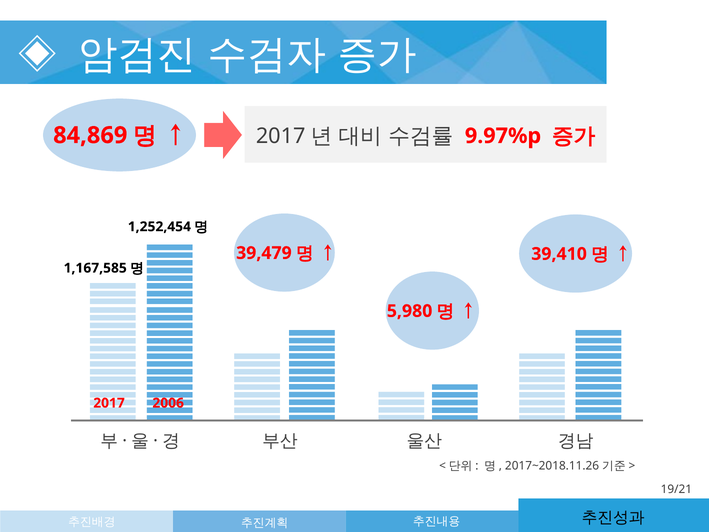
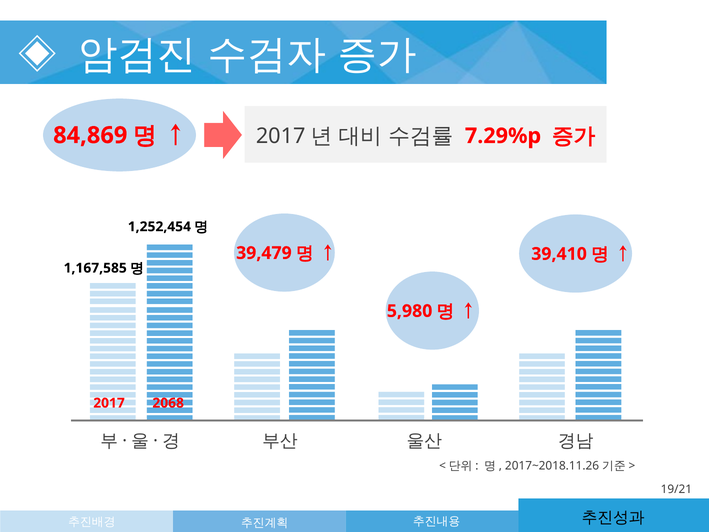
9.97%p: 9.97%p -> 7.29%p (503, 136)
2006: 2006 -> 2068 (168, 403)
